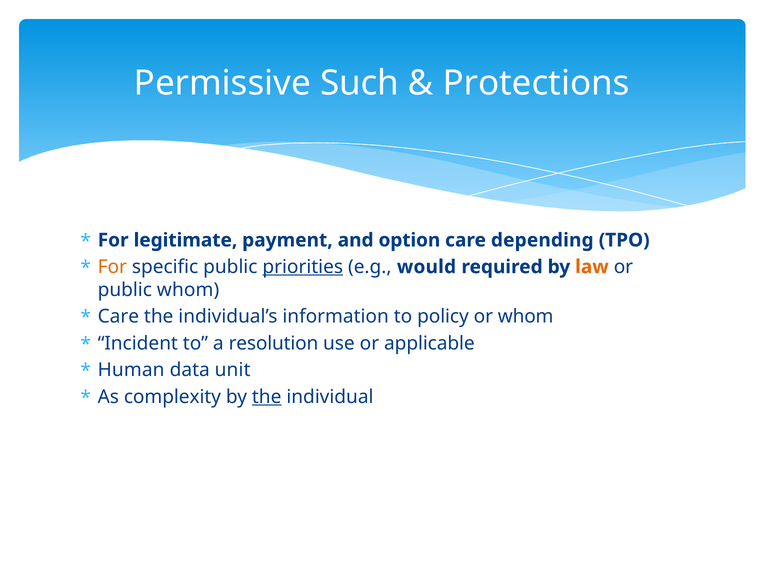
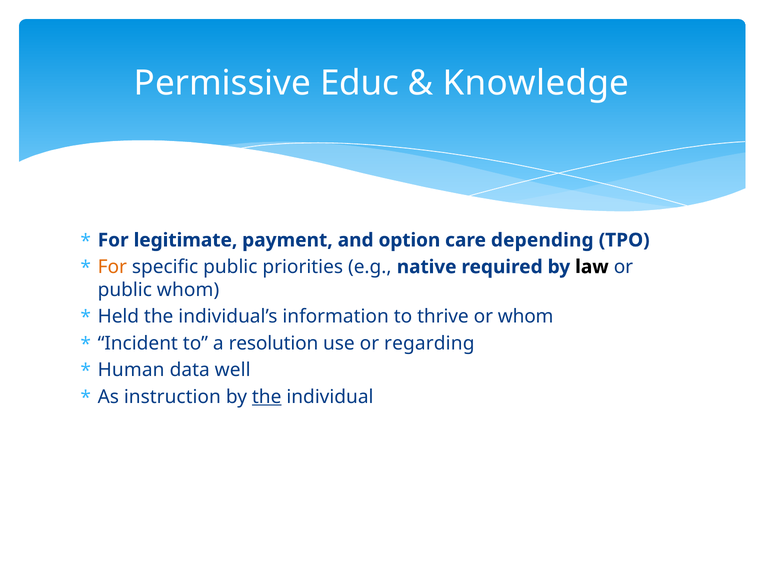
Such: Such -> Educ (359, 83)
Protections: Protections -> Knowledge (536, 83)
priorities underline: present -> none (303, 267)
would: would -> native (427, 267)
law colour: orange -> black (592, 267)
Care: Care -> Held (118, 317)
policy: policy -> thrive (443, 317)
applicable: applicable -> regarding (429, 343)
unit: unit -> well (233, 370)
complexity: complexity -> instruction (172, 397)
